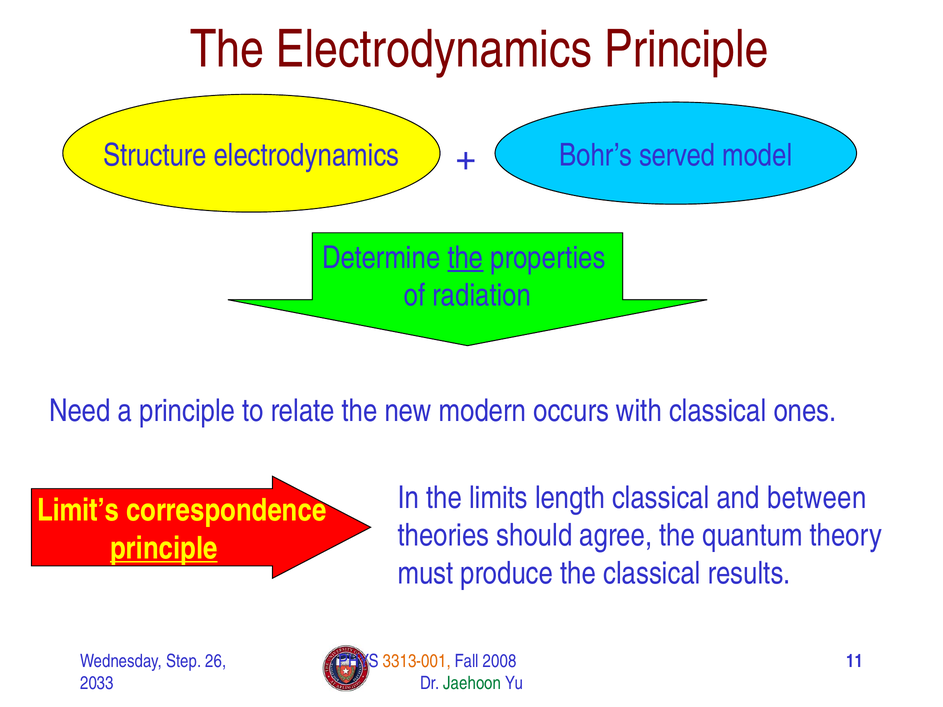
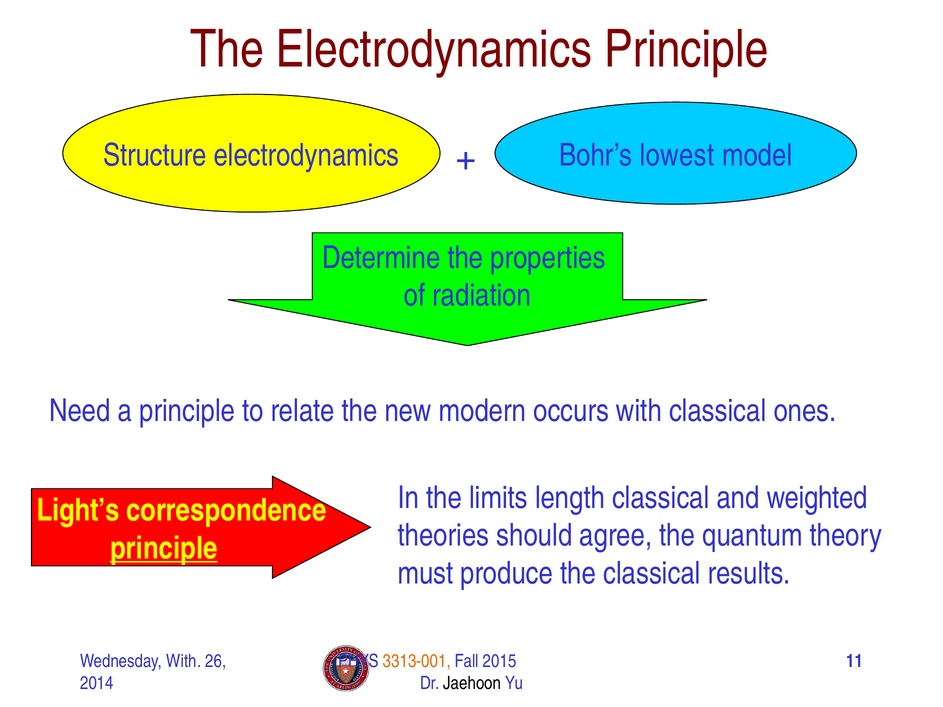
served: served -> lowest (677, 155)
the underline: present -> none (465, 258)
between: between -> weighted (817, 498)
Limit’s: Limit’s -> Light’s (78, 511)
Wednesday Step: Step -> With (184, 661)
2008: 2008 -> 2015 (500, 661)
2033: 2033 -> 2014 (97, 683)
Jaehoon colour: green -> black (472, 683)
